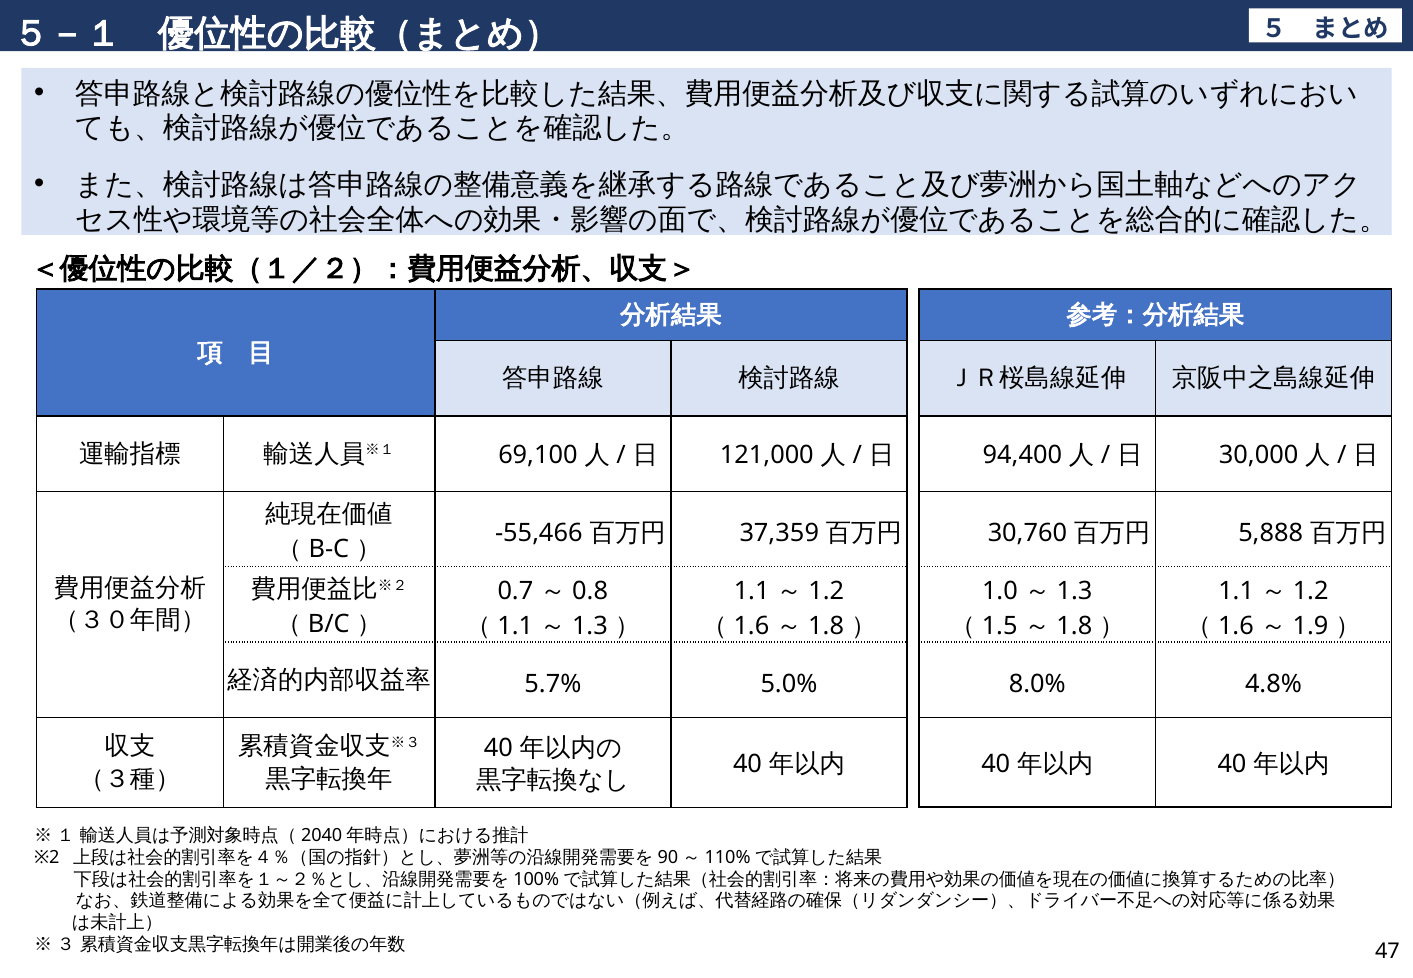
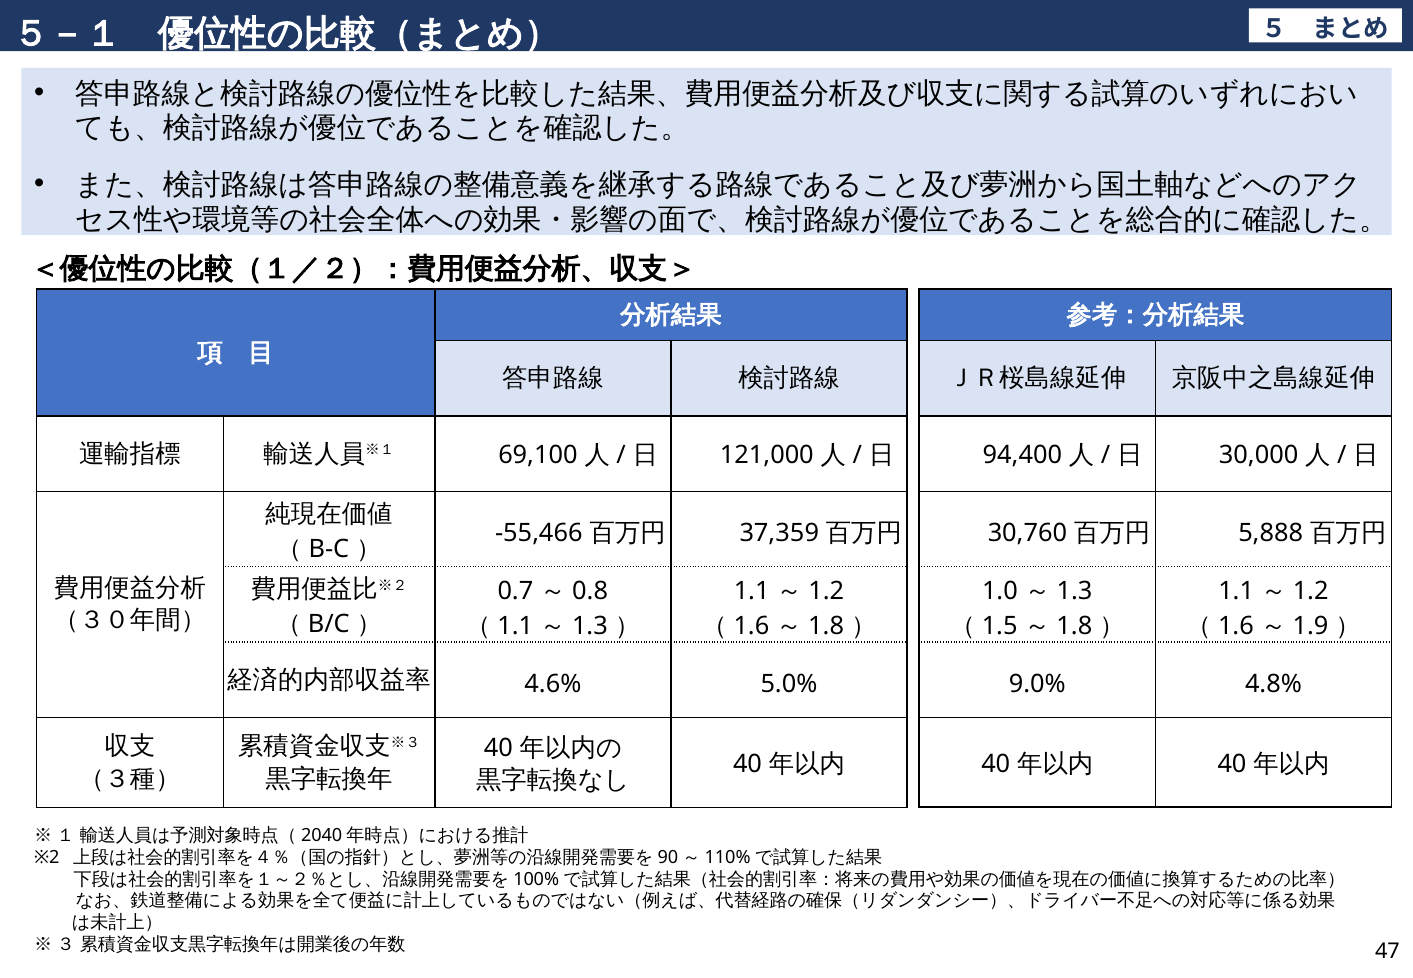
5.7%: 5.7% -> 4.6% (553, 684)
8.0%: 8.0% -> 9.0% (1037, 684)
